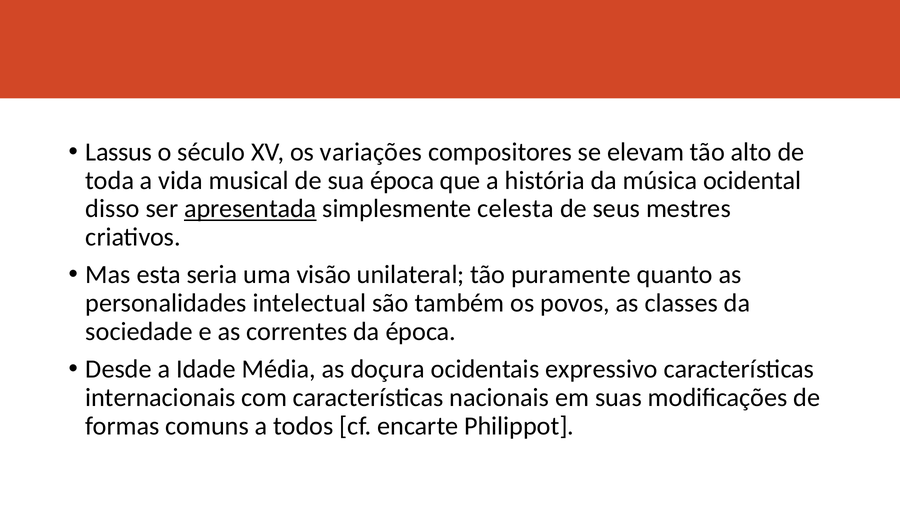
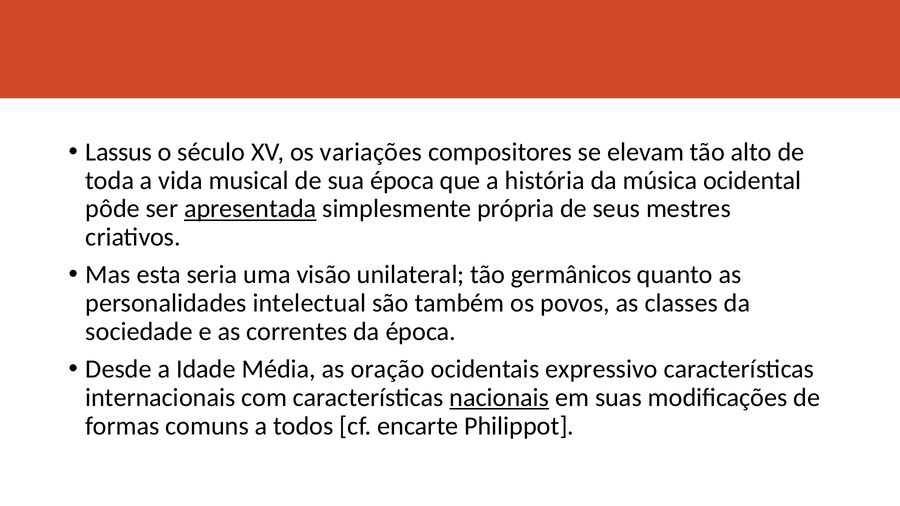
disso: disso -> pôde (113, 209)
celesta: celesta -> própria (516, 209)
puramente: puramente -> germânicos (571, 275)
doçura: doçura -> oração (388, 369)
nacionais underline: none -> present (499, 398)
